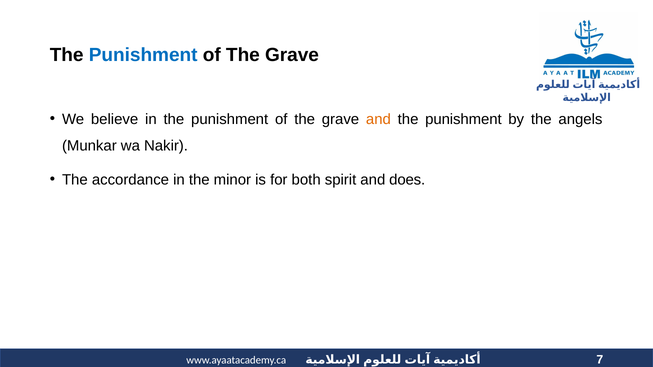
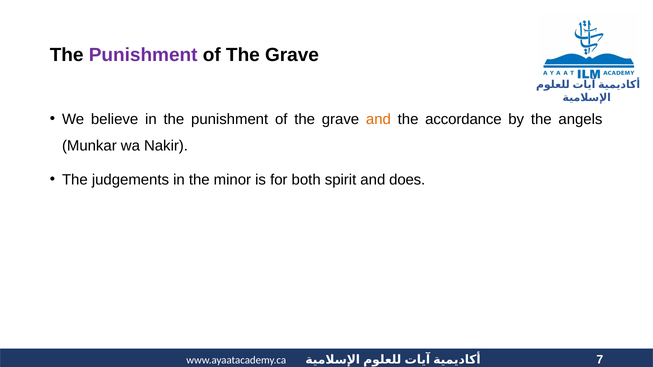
Punishment colour: blue -> purple (143, 55)
punishment: punishment -> accordance (463, 119)
accordance: accordance -> judgements (130, 180)
